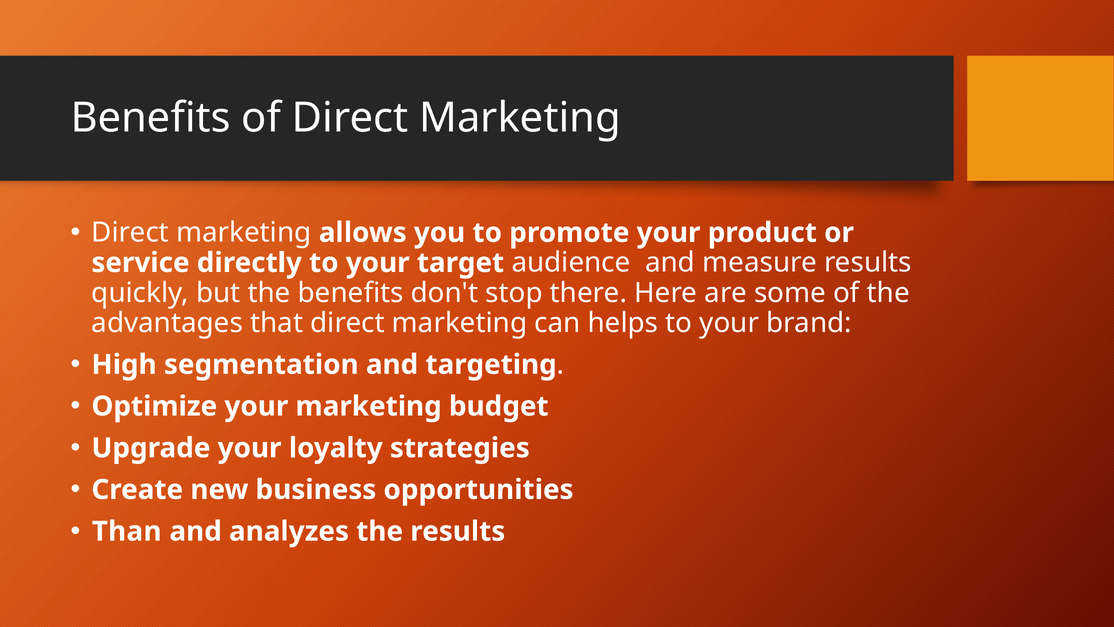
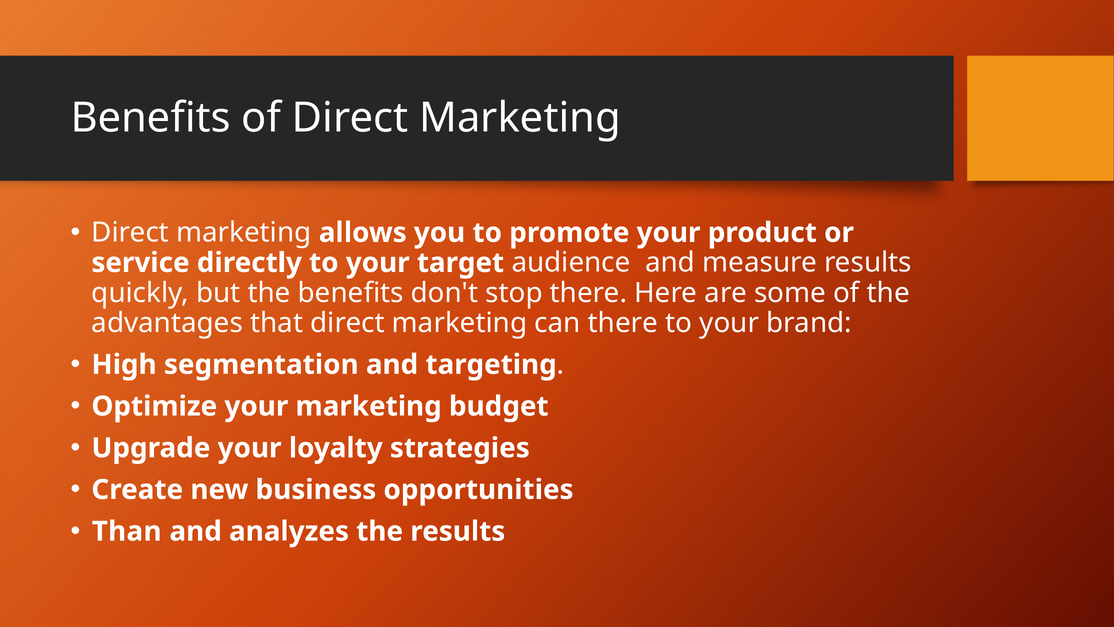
can helps: helps -> there (623, 323)
